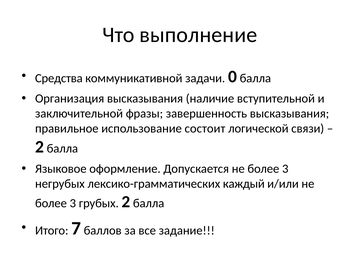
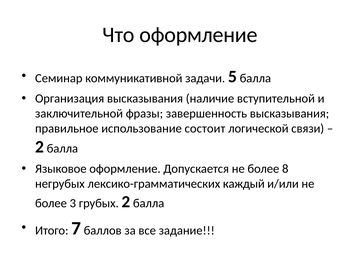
Что выполнение: выполнение -> оформление (199, 35)
Средства: Средства -> Семинар (59, 78)
0: 0 -> 5 (232, 77)
Допускается не более 3: 3 -> 8 (285, 169)
